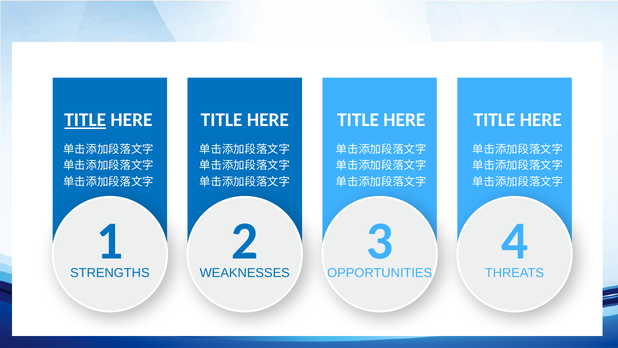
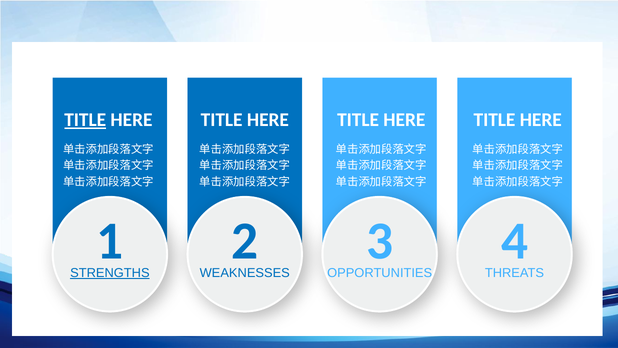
STRENGTHS underline: none -> present (110, 273)
